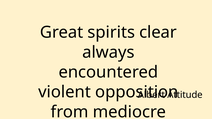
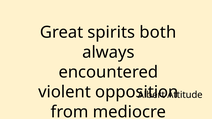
clear: clear -> both (158, 32)
